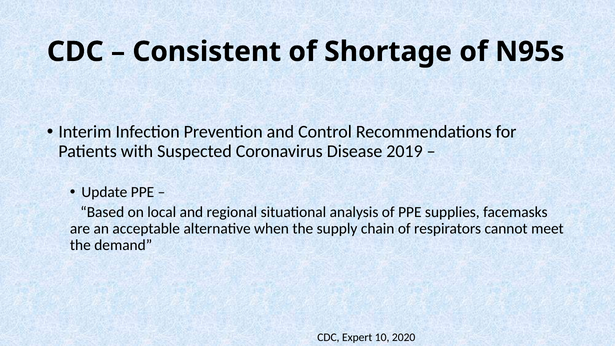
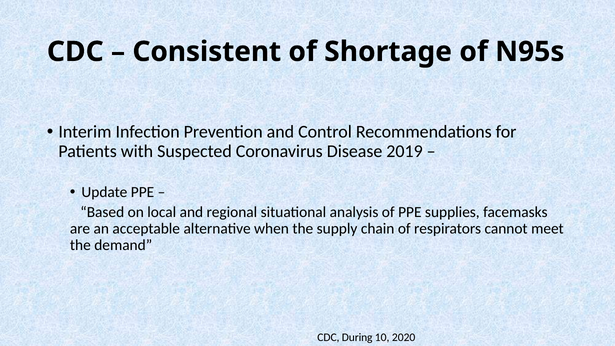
Expert: Expert -> During (357, 337)
